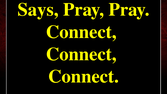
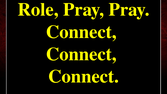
Says: Says -> Role (38, 10)
